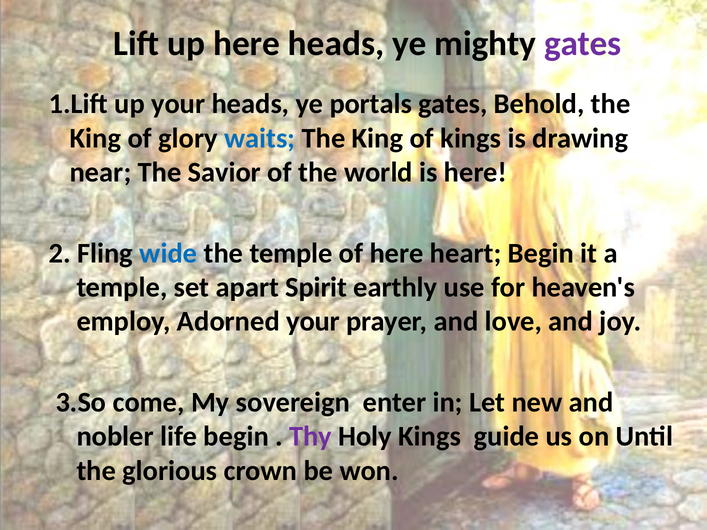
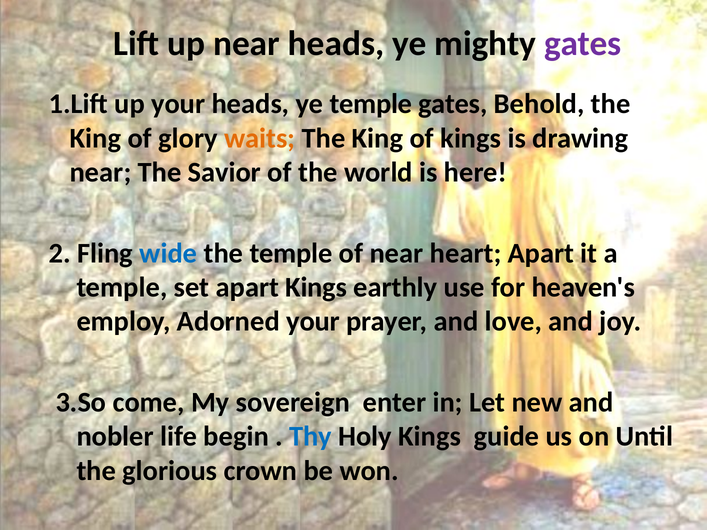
up here: here -> near (247, 44)
ye portals: portals -> temple (371, 104)
waits colour: blue -> orange (260, 138)
of here: here -> near (396, 253)
heart Begin: Begin -> Apart (541, 253)
apart Spirit: Spirit -> Kings (316, 287)
Thy colour: purple -> blue (311, 437)
